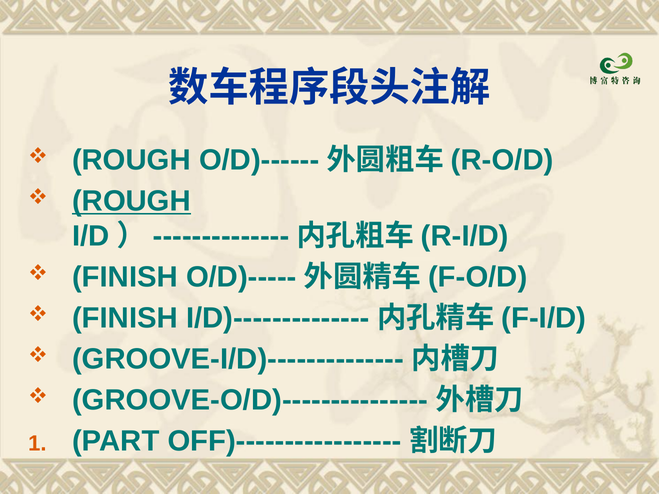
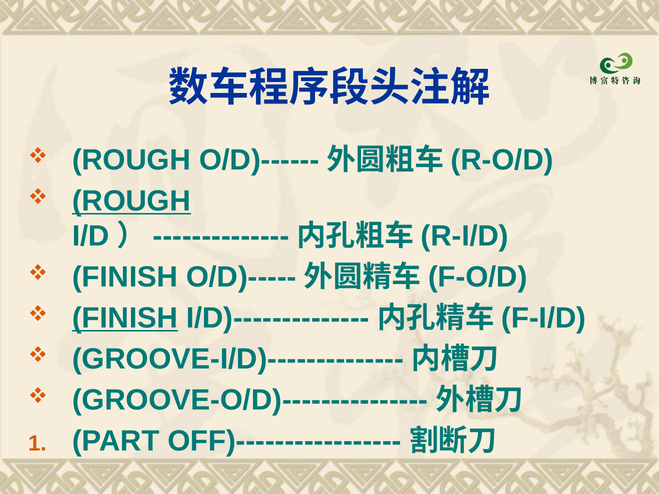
FINISH underline: none -> present (125, 318)
